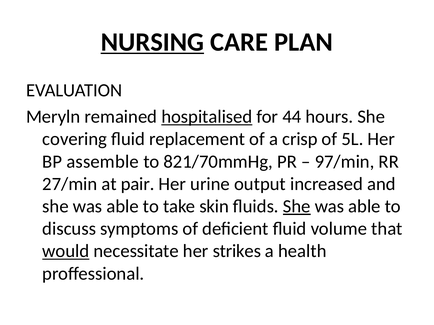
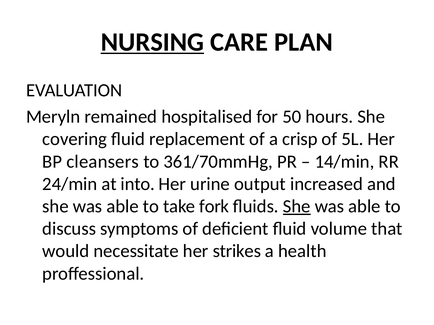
hospitalised underline: present -> none (207, 117)
44: 44 -> 50 (292, 117)
assemble: assemble -> cleansers (103, 162)
821/70mmHg: 821/70mmHg -> 361/70mmHg (218, 162)
97/min: 97/min -> 14/min (345, 162)
27/min: 27/min -> 24/min (70, 184)
pair: pair -> into (138, 184)
skin: skin -> fork (214, 207)
would underline: present -> none (66, 252)
